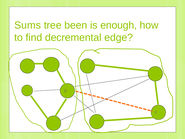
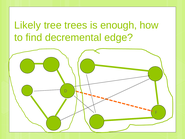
Sums: Sums -> Likely (28, 25)
been: been -> trees (76, 25)
